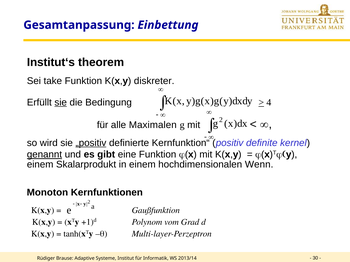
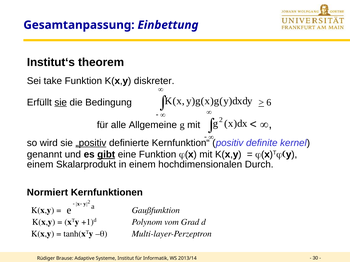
4: 4 -> 6 (269, 103)
Maximalen: Maximalen -> Allgemeine (153, 125)
genannt underline: present -> none (44, 155)
gibt underline: none -> present (106, 155)
Wenn: Wenn -> Durch (259, 165)
Monoton: Monoton -> Normiert (47, 193)
